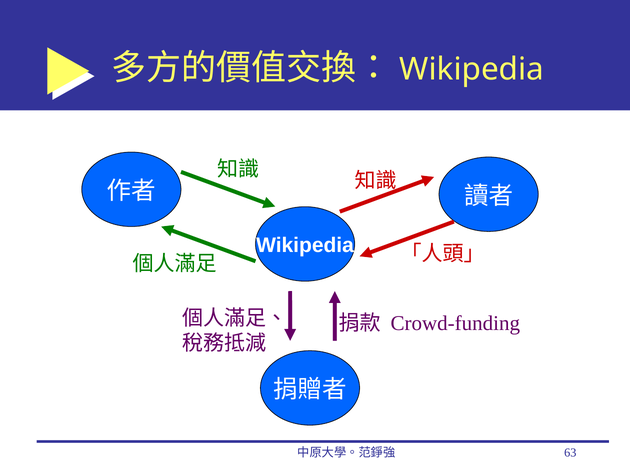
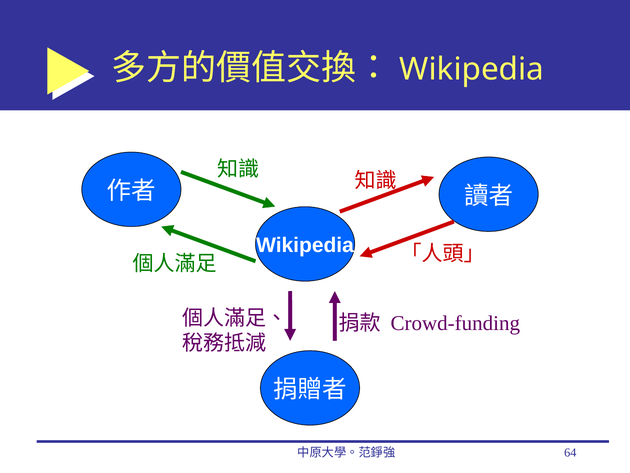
63: 63 -> 64 (570, 452)
